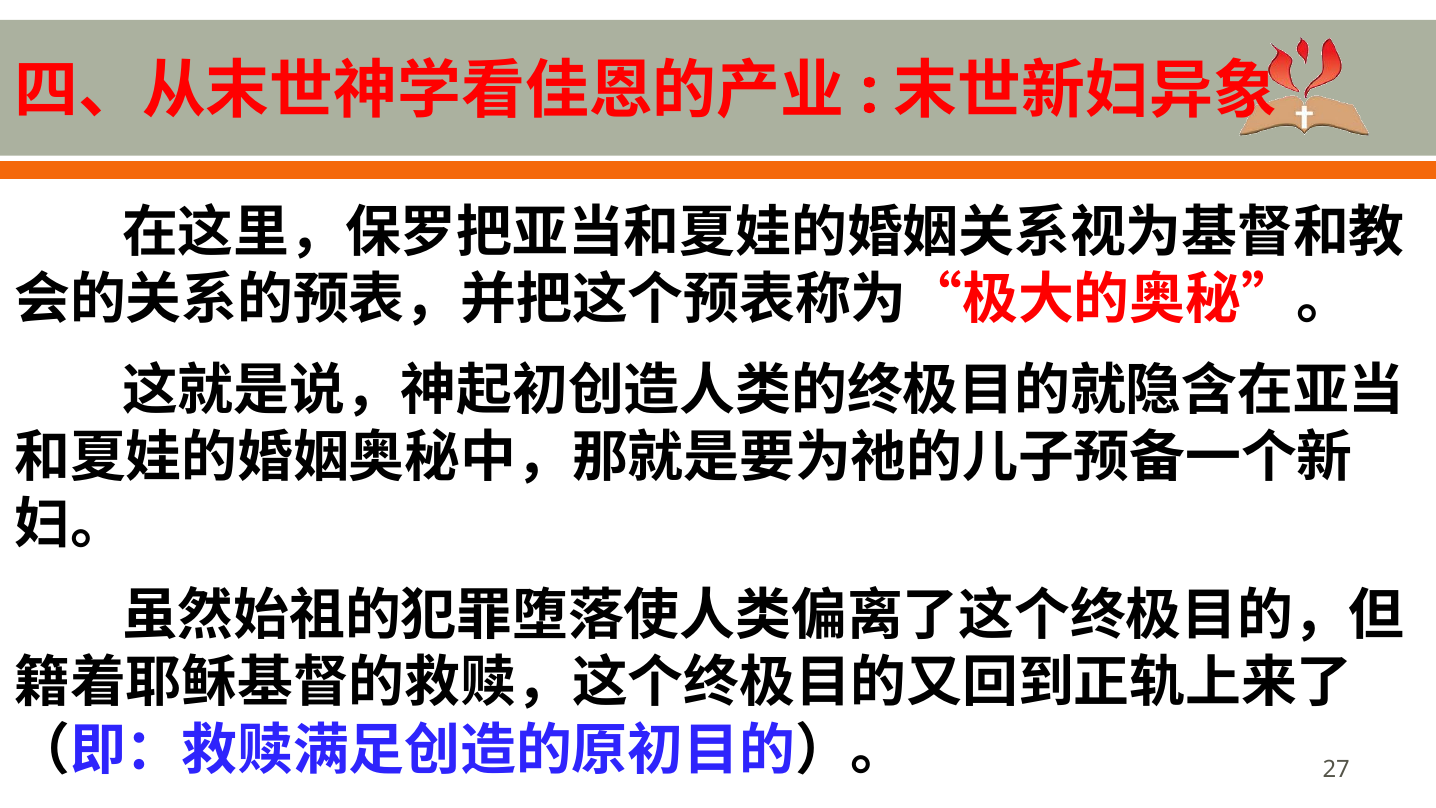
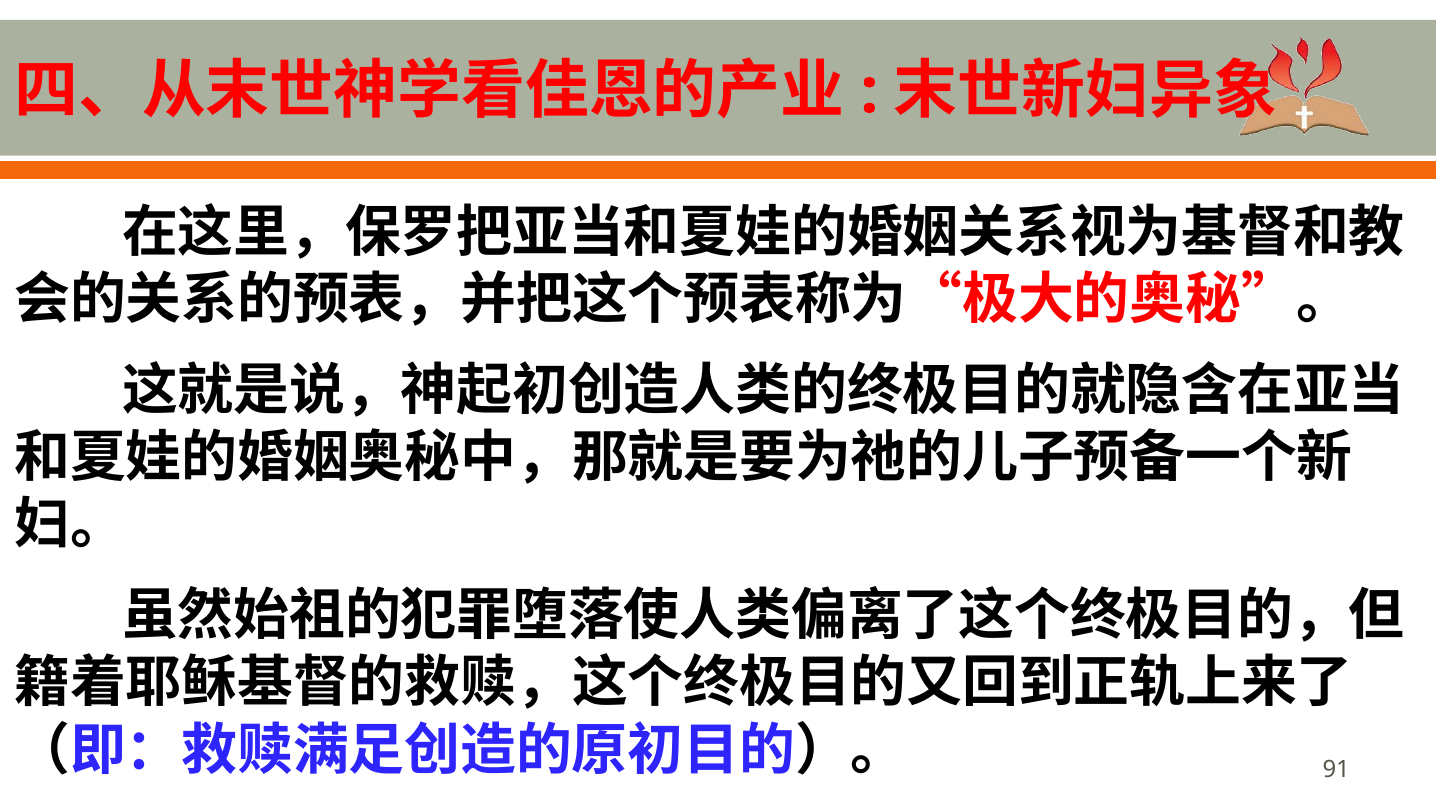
27: 27 -> 91 (1336, 770)
